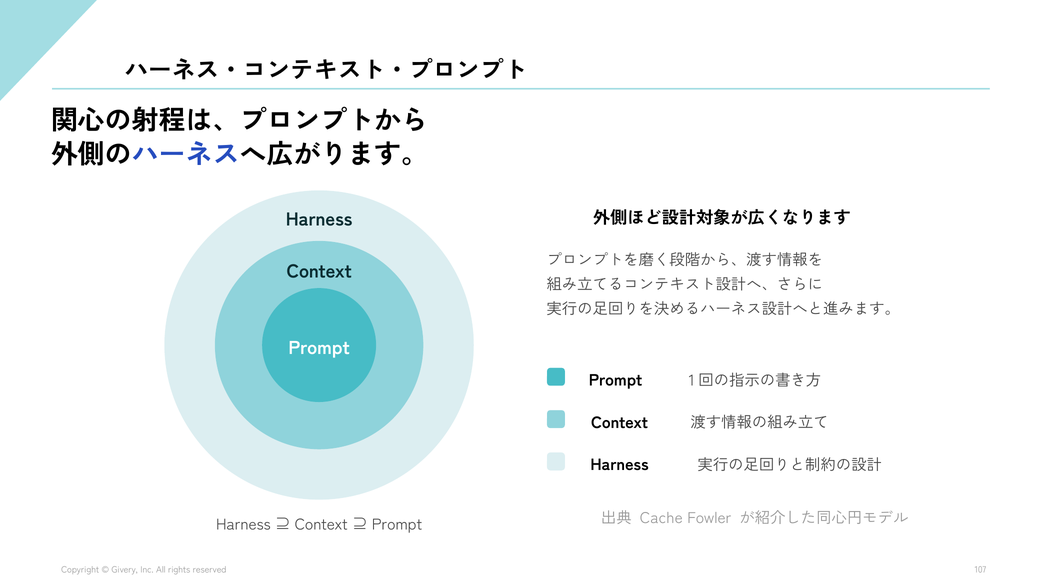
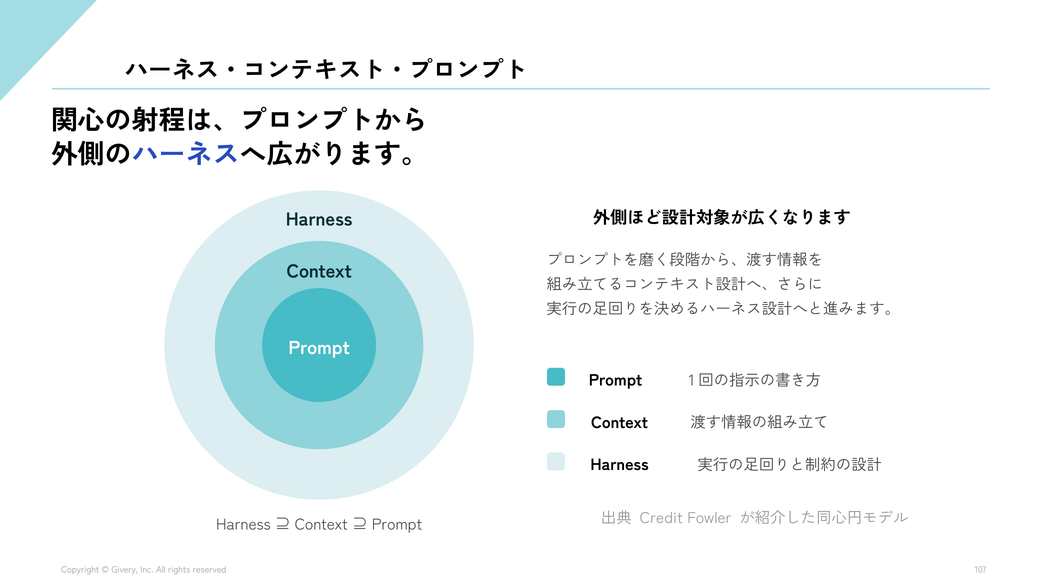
Cache: Cache -> Credit (661, 518)
